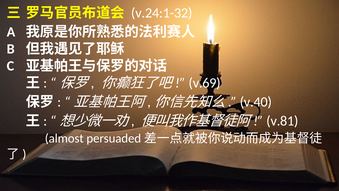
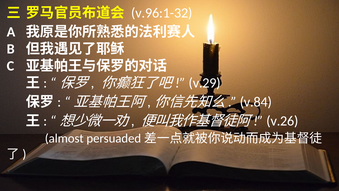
v.24:1-32: v.24:1-32 -> v.96:1-32 (162, 13)
v.69: v.69 -> v.29 (205, 83)
v.40: v.40 -> v.84 (256, 102)
v.81: v.81 -> v.26 (282, 121)
